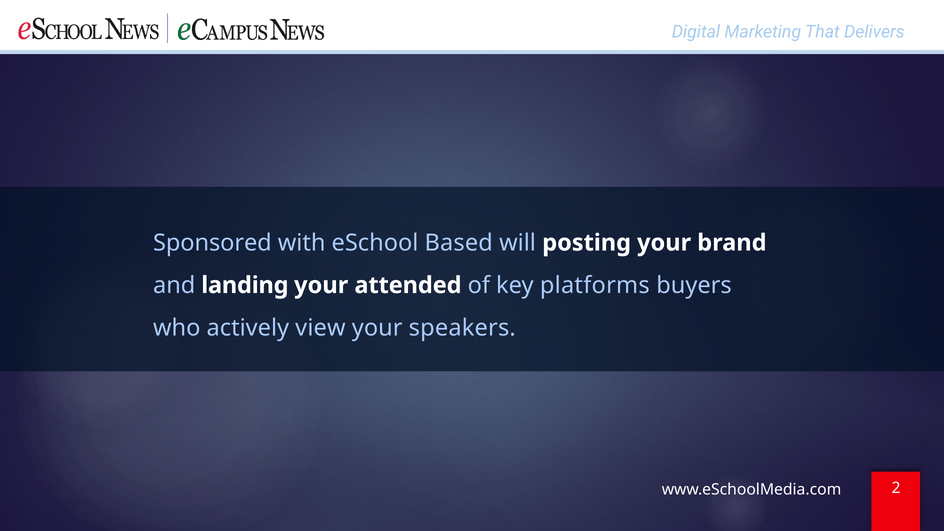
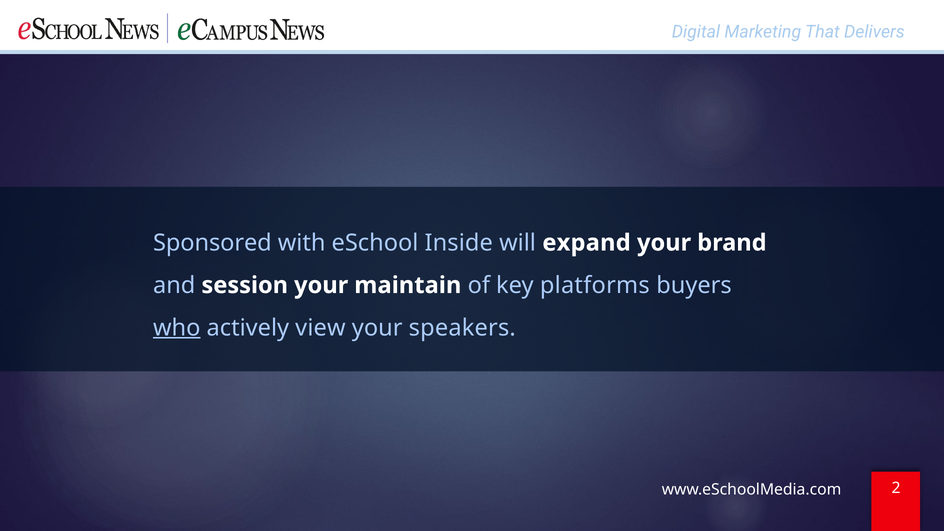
Based: Based -> Inside (459, 243)
posting: posting -> expand (586, 243)
landing: landing -> session (245, 285)
attended: attended -> maintain (408, 285)
who underline: none -> present (177, 328)
